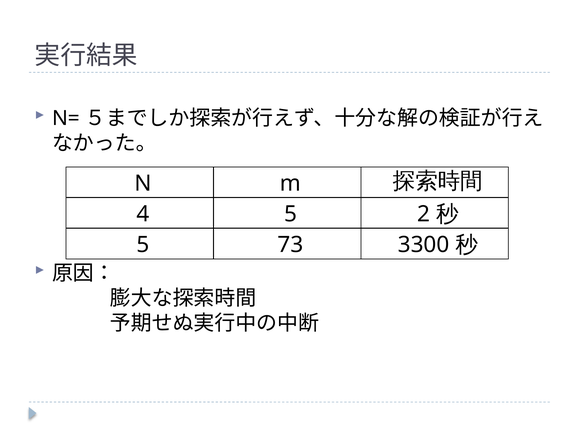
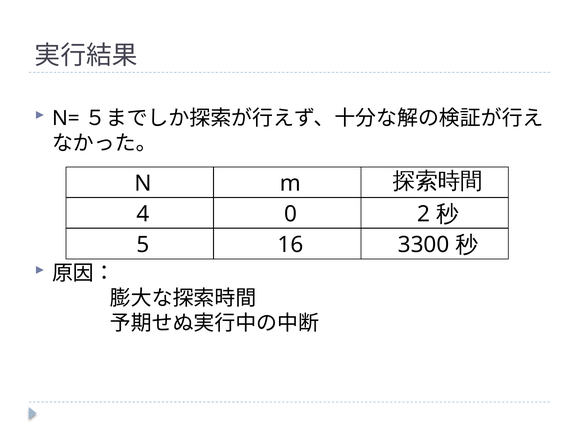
4 5: 5 -> 0 (290, 214)
73: 73 -> 16 (290, 245)
